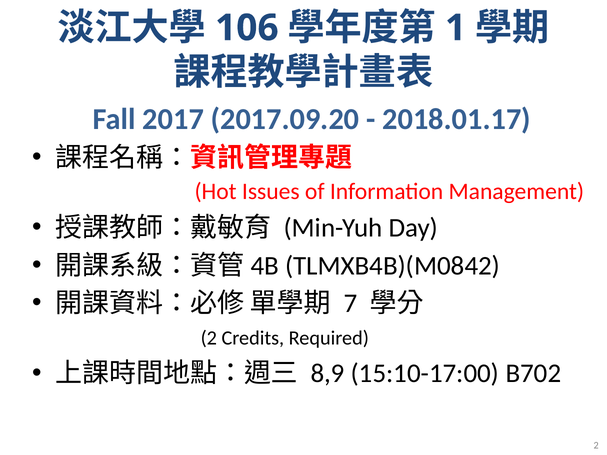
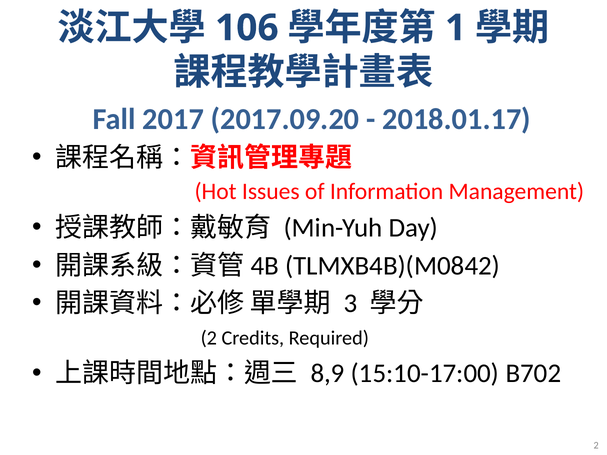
7: 7 -> 3 (351, 304)
